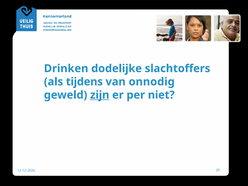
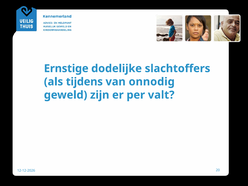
Drinken: Drinken -> Ernstige (66, 68)
zijn underline: present -> none (100, 95)
niet: niet -> valt (161, 95)
